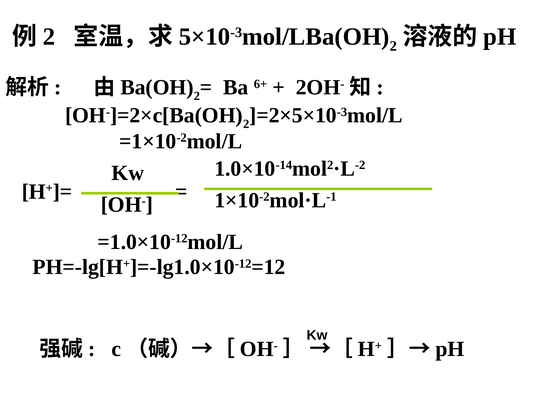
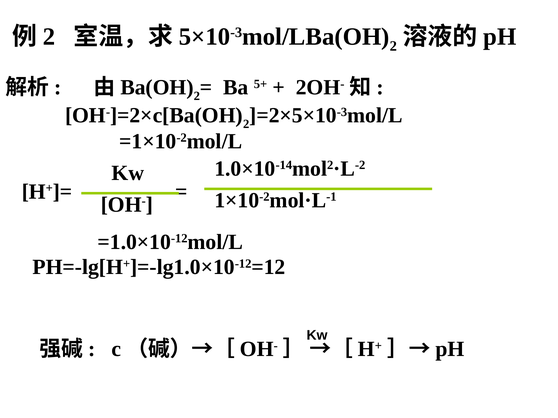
6+: 6+ -> 5+ (260, 84)
